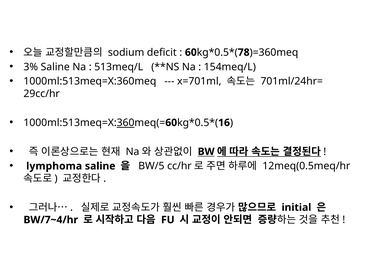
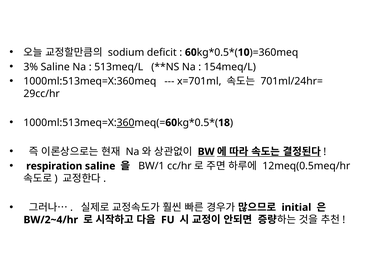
78: 78 -> 10 (244, 52)
16: 16 -> 18 (224, 123)
lymphoma: lymphoma -> respiration (54, 166)
BW/5: BW/5 -> BW/1 (151, 166)
BW/7~4/hr: BW/7~4/hr -> BW/2~4/hr (51, 220)
